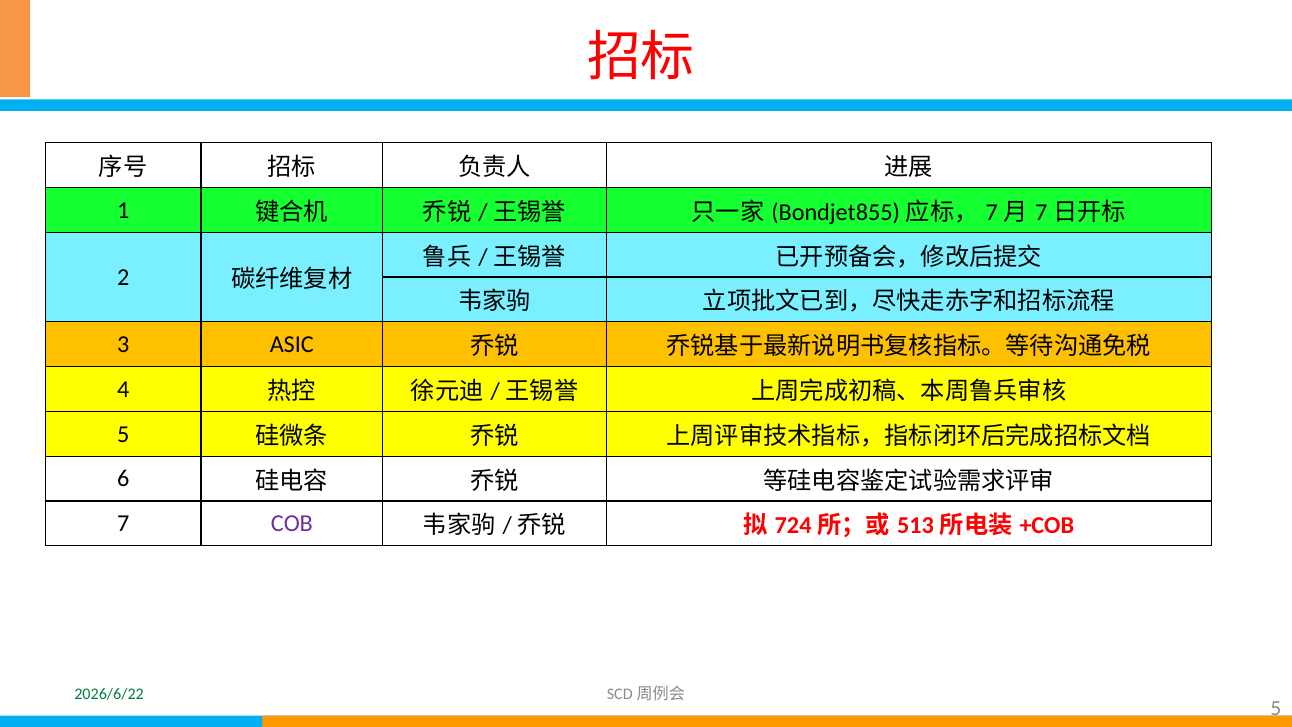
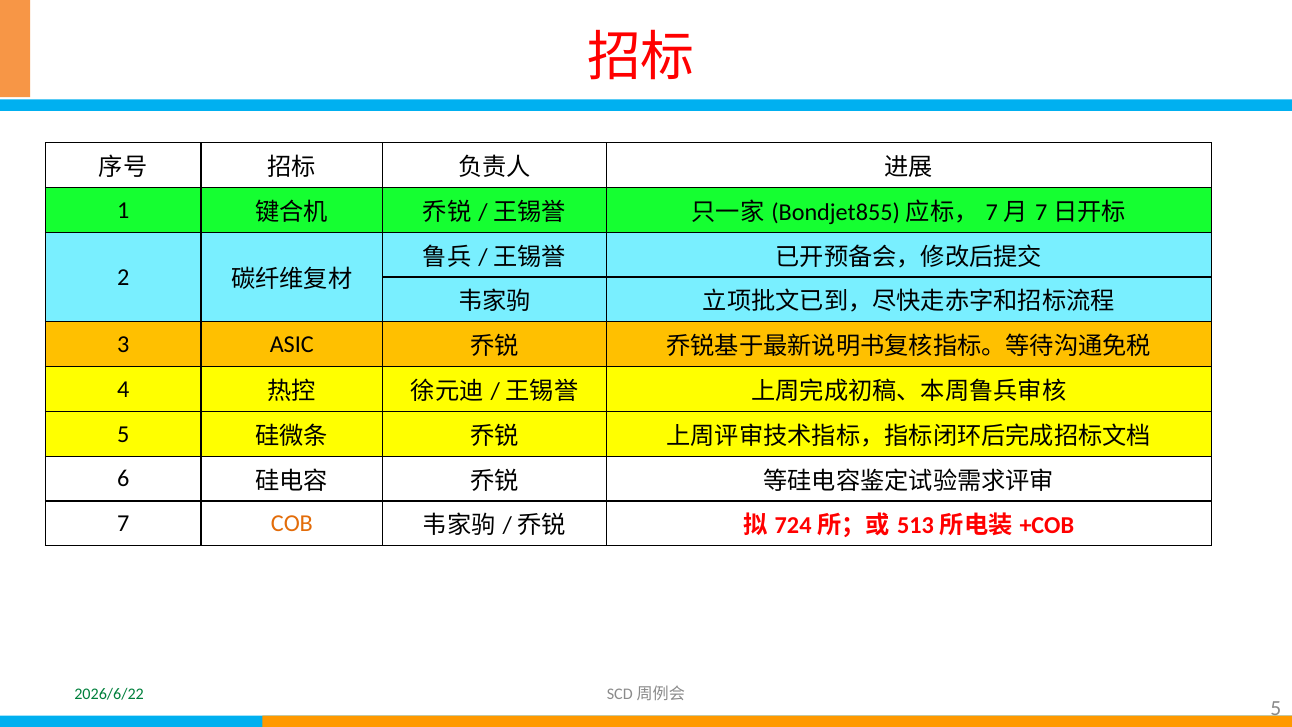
COB colour: purple -> orange (292, 524)
